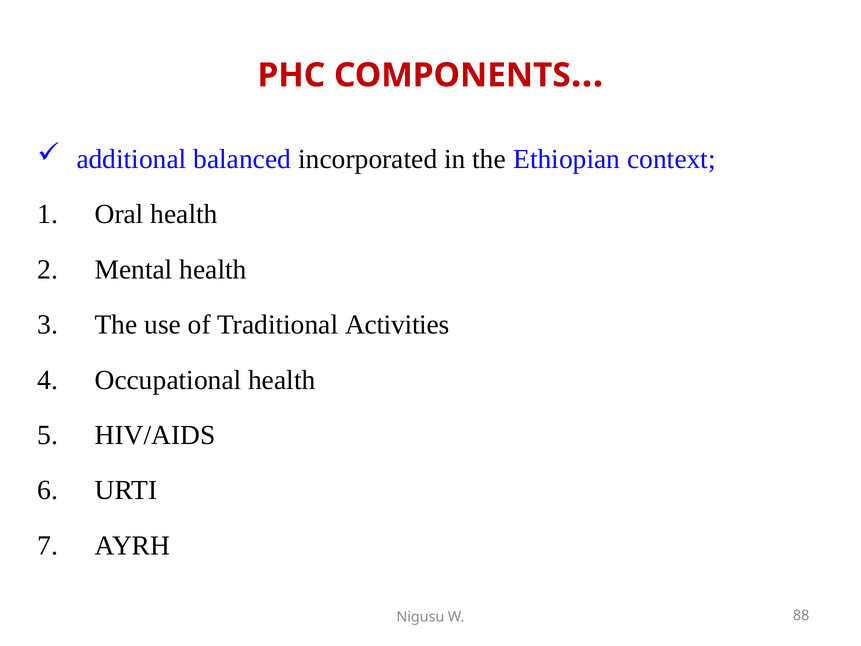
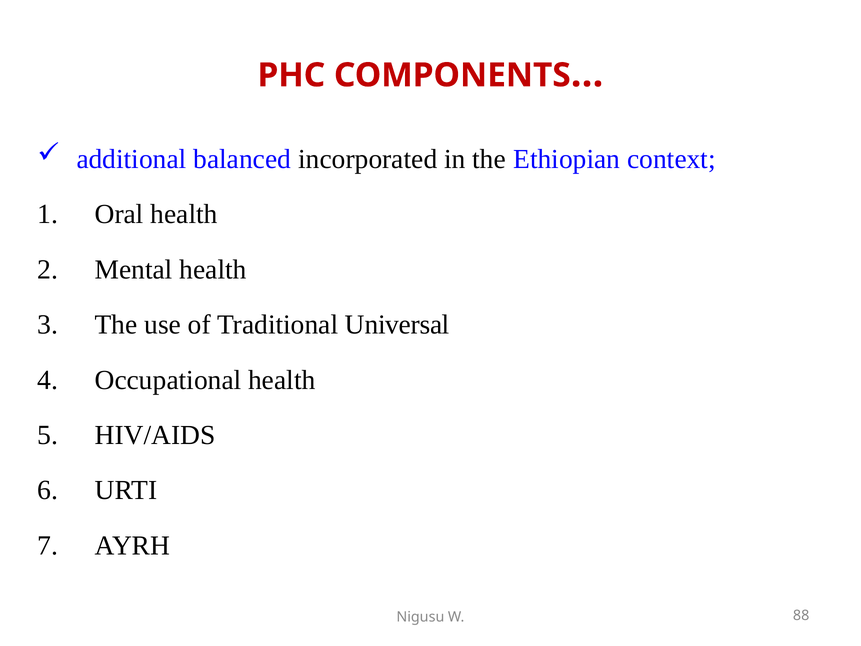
Activities: Activities -> Universal (397, 325)
